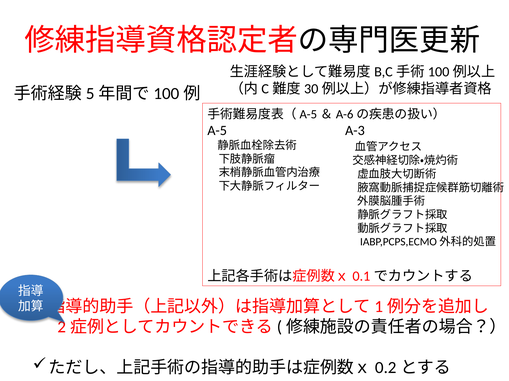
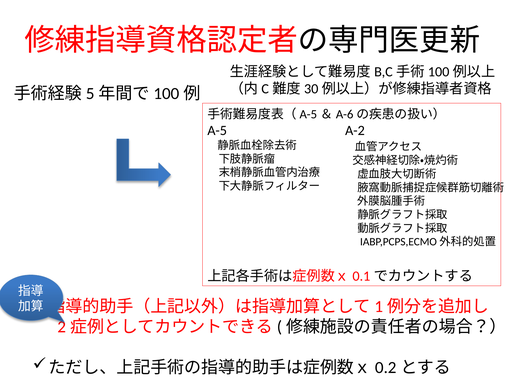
A-3: A-3 -> A-2 (355, 131)
